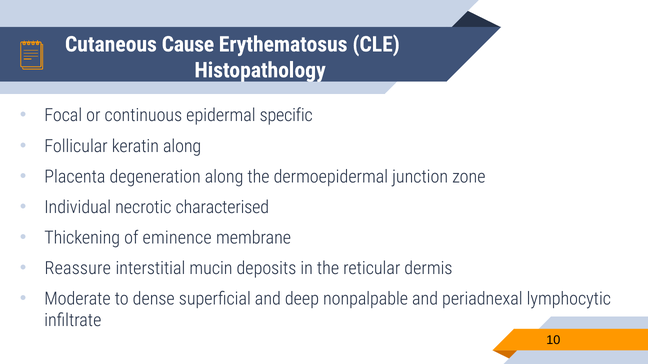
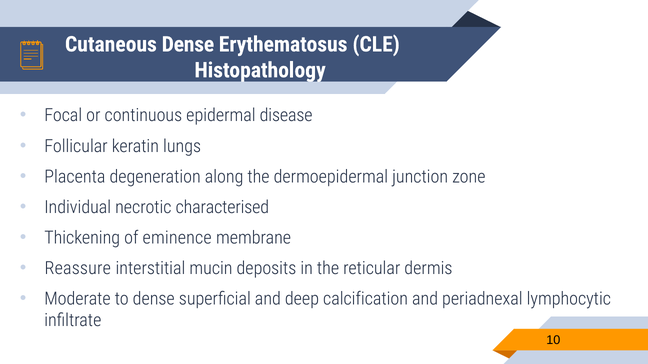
Cutaneous Cause: Cause -> Dense (188, 44)
specific: specific -> disease (286, 116)
keratin along: along -> lungs (182, 146)
nonpalpable: nonpalpable -> calcification (366, 299)
